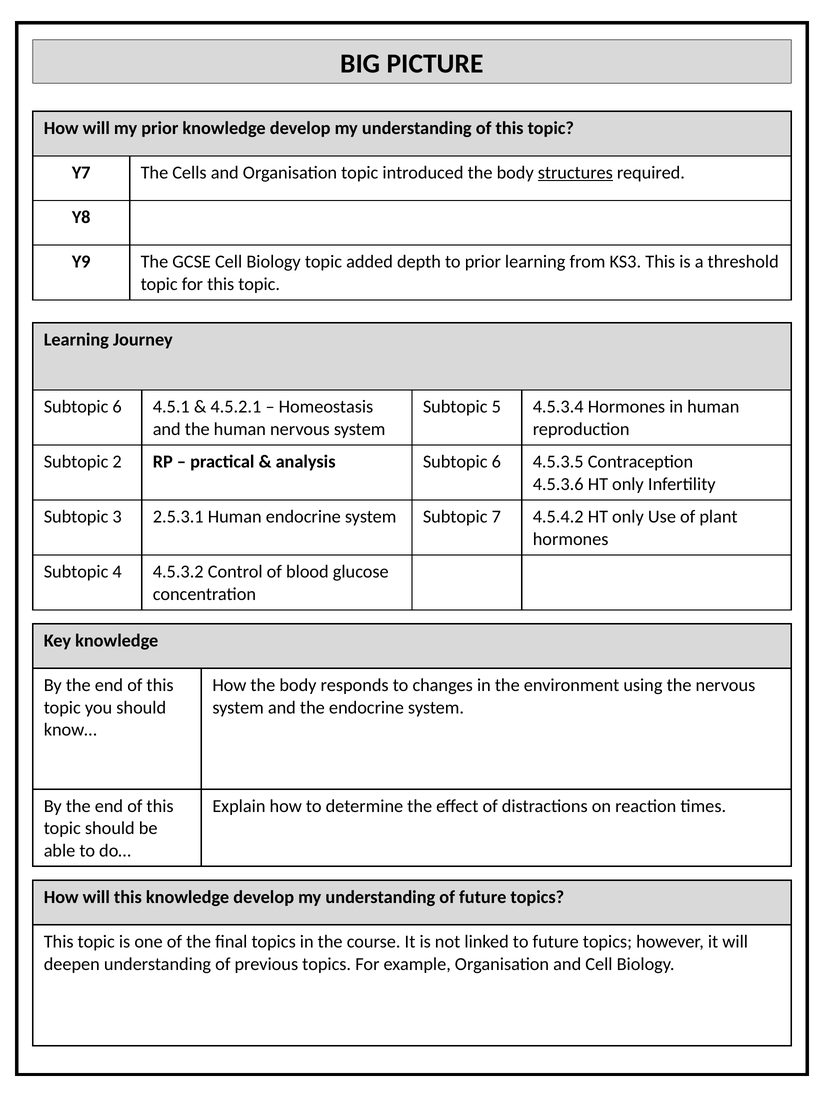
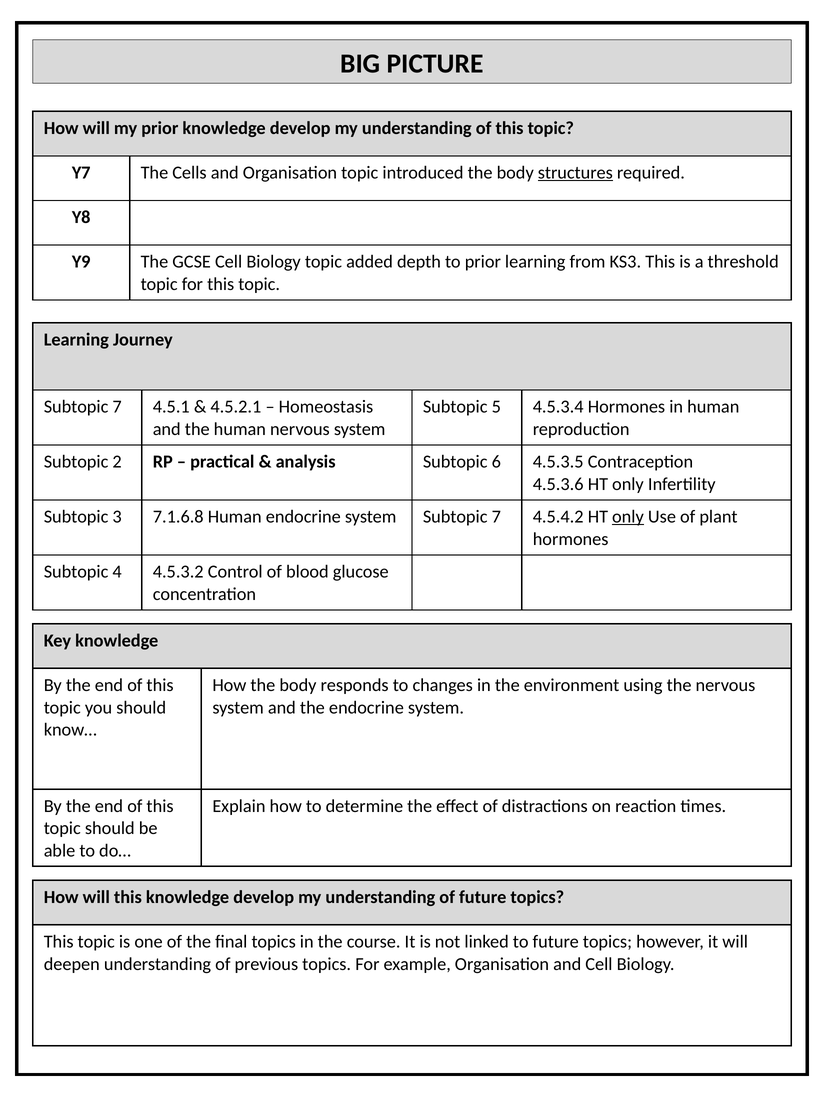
6: 6 -> 7 (117, 407)
2.5.3.1: 2.5.3.1 -> 7.1.6.8 (178, 517)
only underline: none -> present (628, 517)
